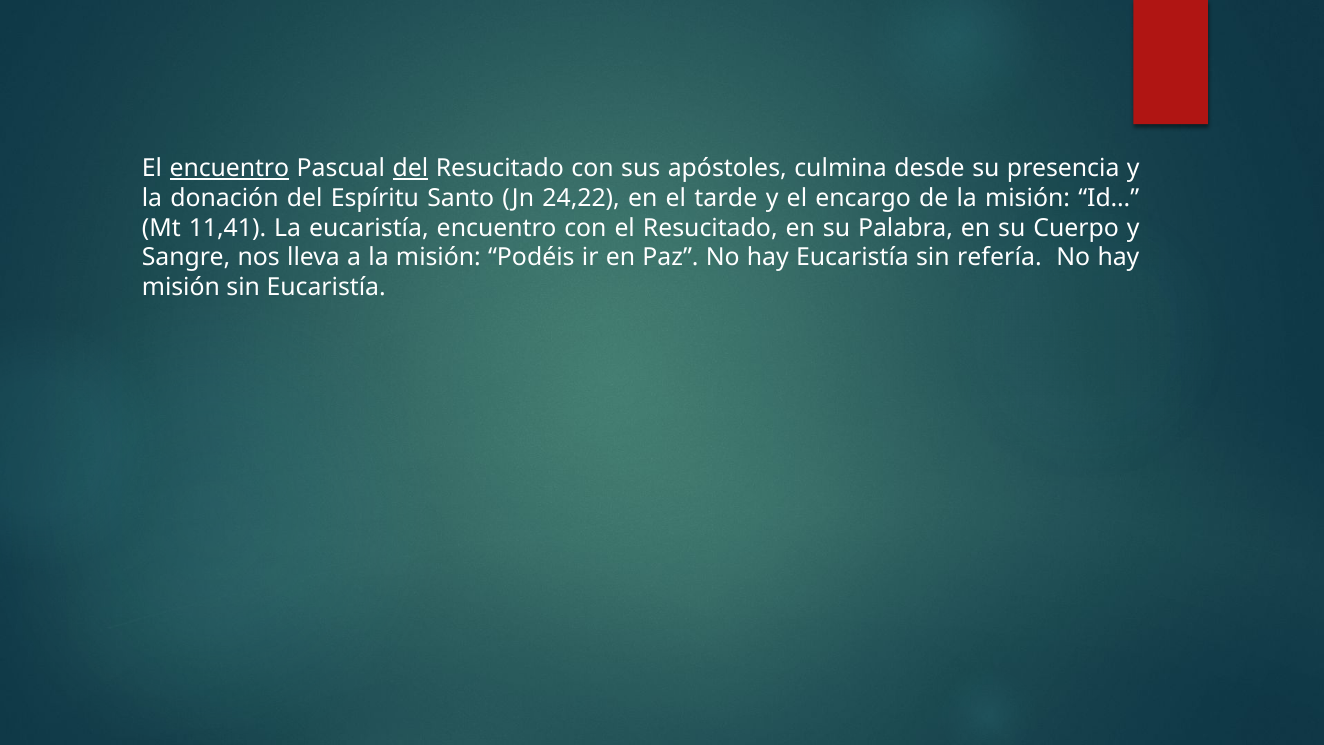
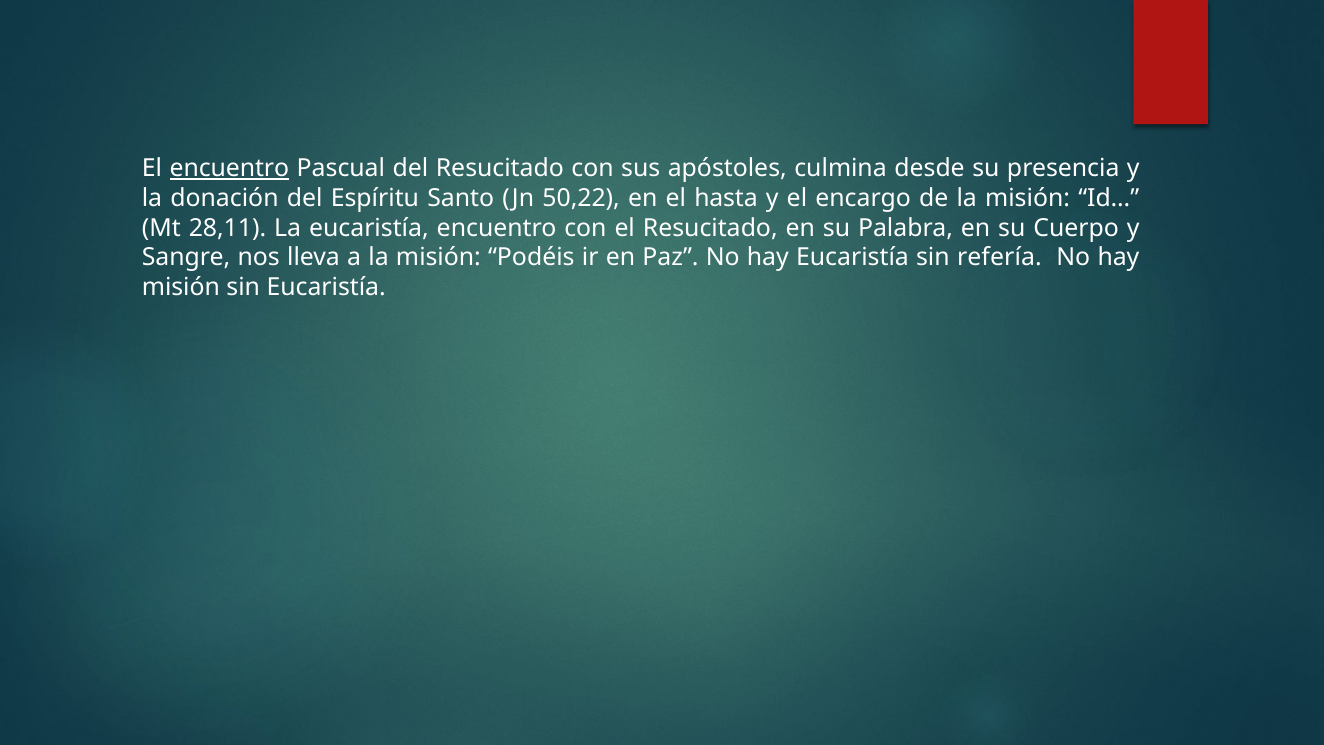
del underline: present -> none (410, 168)
24,22: 24,22 -> 50,22 (581, 198)
tarde: tarde -> hasta (726, 198)
11,41: 11,41 -> 28,11 (227, 228)
